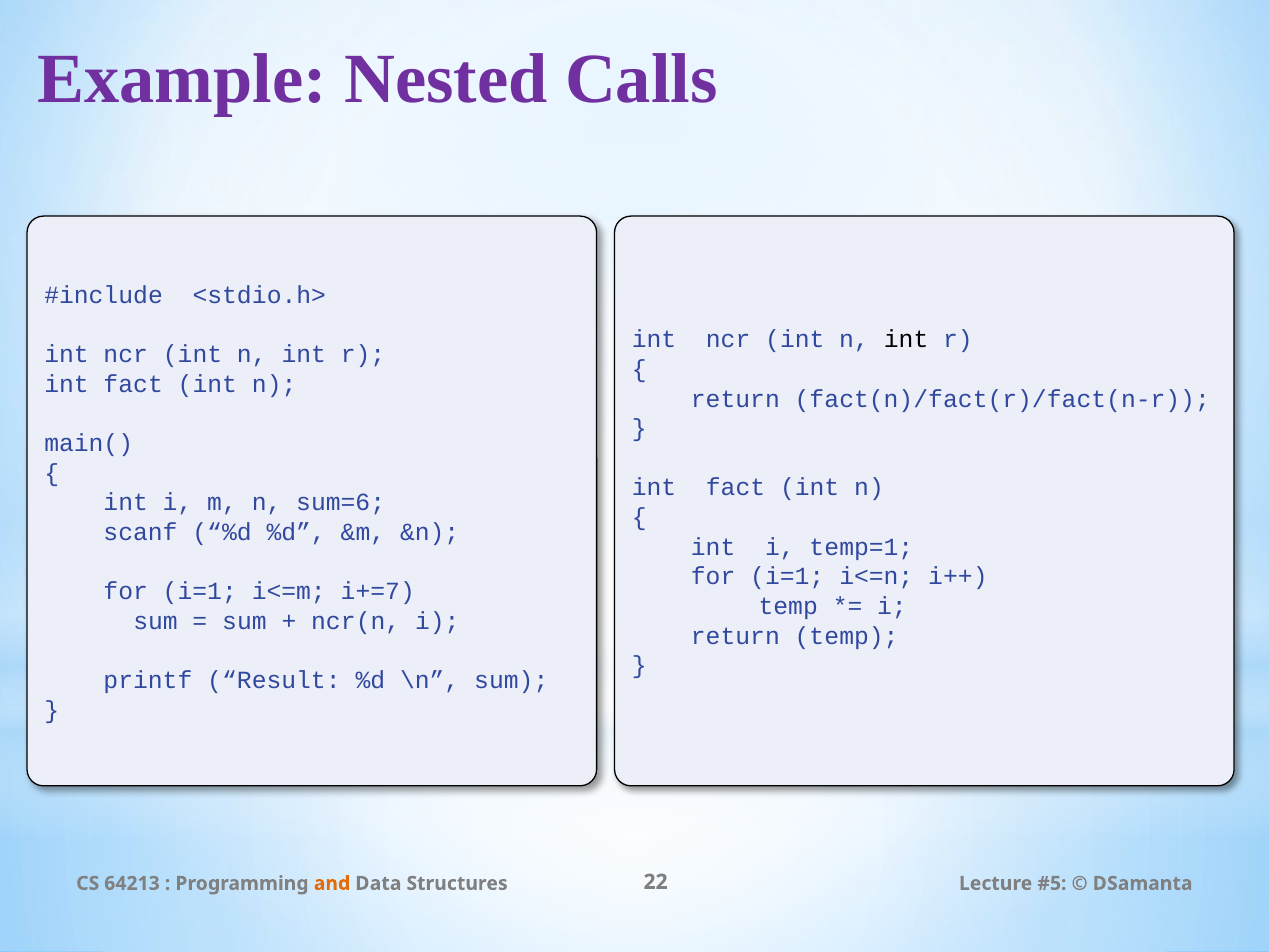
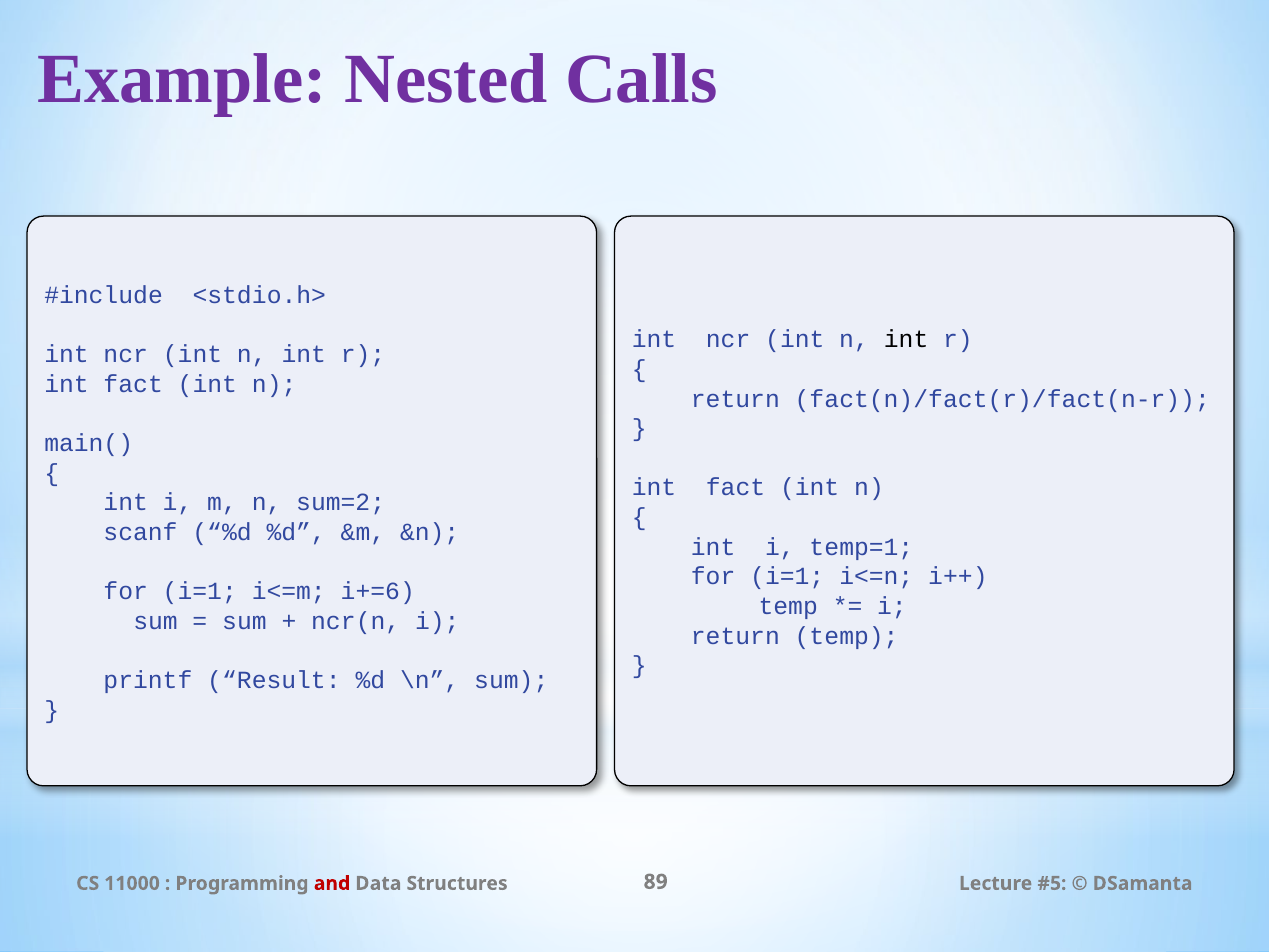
sum=6: sum=6 -> sum=2 (341, 503)
i+=7: i+=7 -> i+=6 (378, 591)
64213: 64213 -> 11000 (132, 883)
and colour: orange -> red (332, 883)
22: 22 -> 89 (656, 882)
